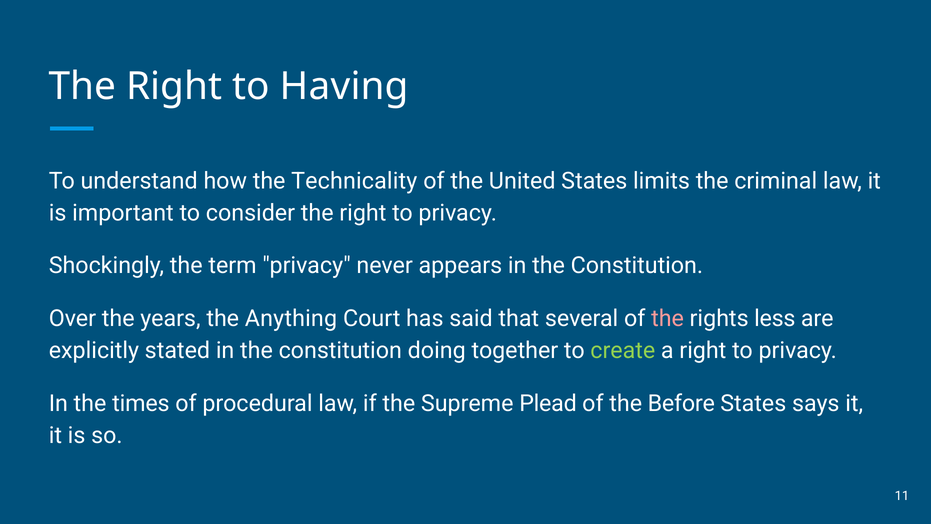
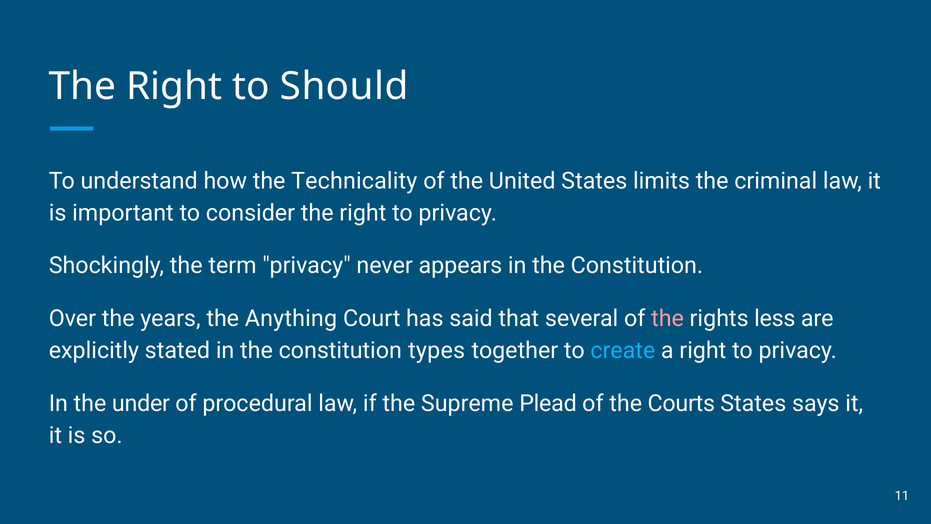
Having: Having -> Should (344, 87)
doing: doing -> types (437, 351)
create colour: light green -> light blue (623, 351)
times: times -> under (141, 403)
Before: Before -> Courts (681, 403)
